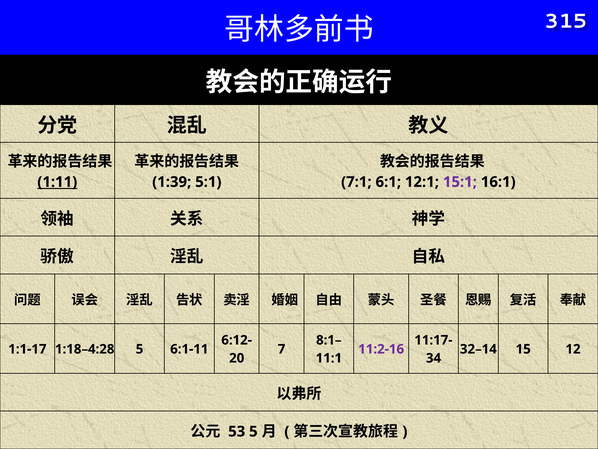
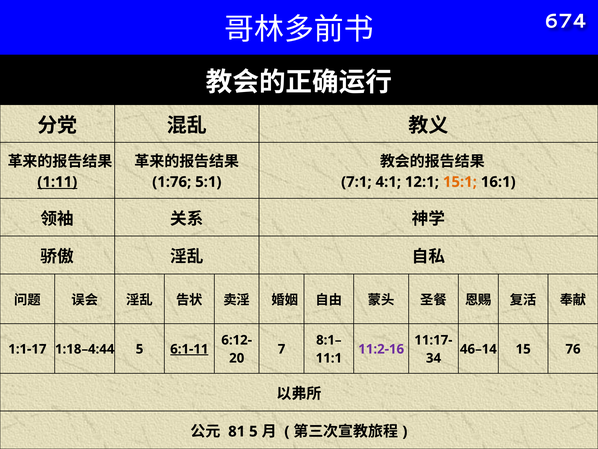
315: 315 -> 674 (566, 21)
1:39: 1:39 -> 1:76 (172, 182)
6:1: 6:1 -> 4:1 (388, 182)
15:1 colour: purple -> orange (460, 182)
1:18–4:28: 1:18–4:28 -> 1:18–4:44 (85, 349)
6:1-11 underline: none -> present (189, 349)
32–14: 32–14 -> 46–14 (478, 349)
12: 12 -> 76 (573, 349)
53: 53 -> 81 (237, 431)
